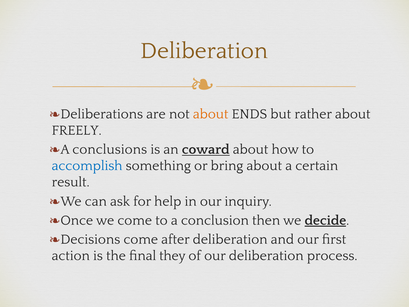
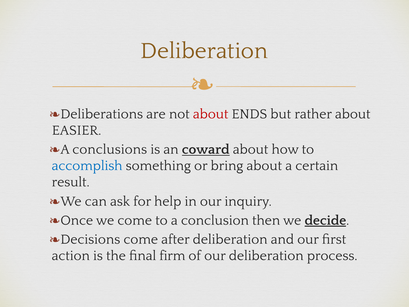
about colour: orange -> red (211, 114)
FREELY: FREELY -> EASIER (77, 130)
they: they -> firm (172, 256)
